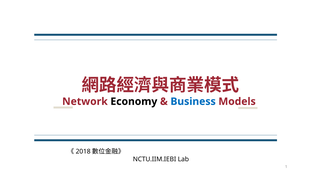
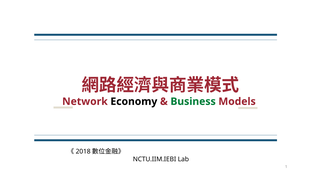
Business colour: blue -> green (193, 101)
